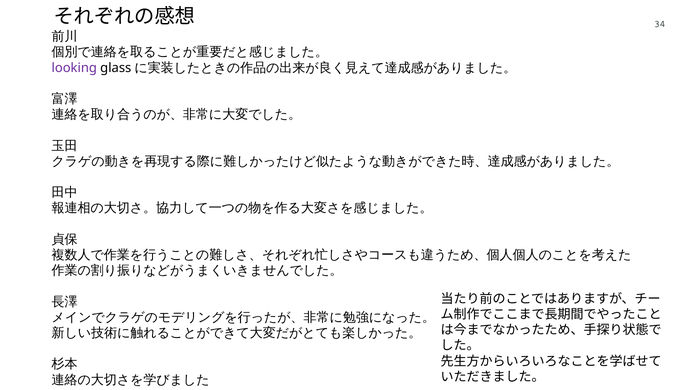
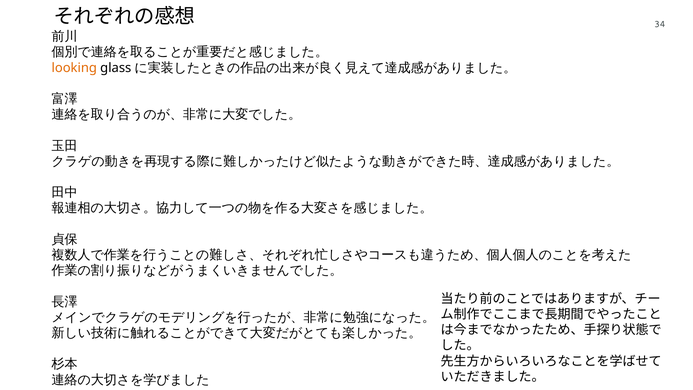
looking colour: purple -> orange (74, 68)
